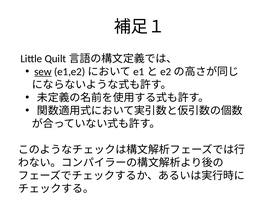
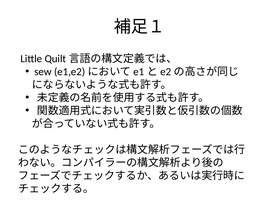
sew underline: present -> none (43, 72)
